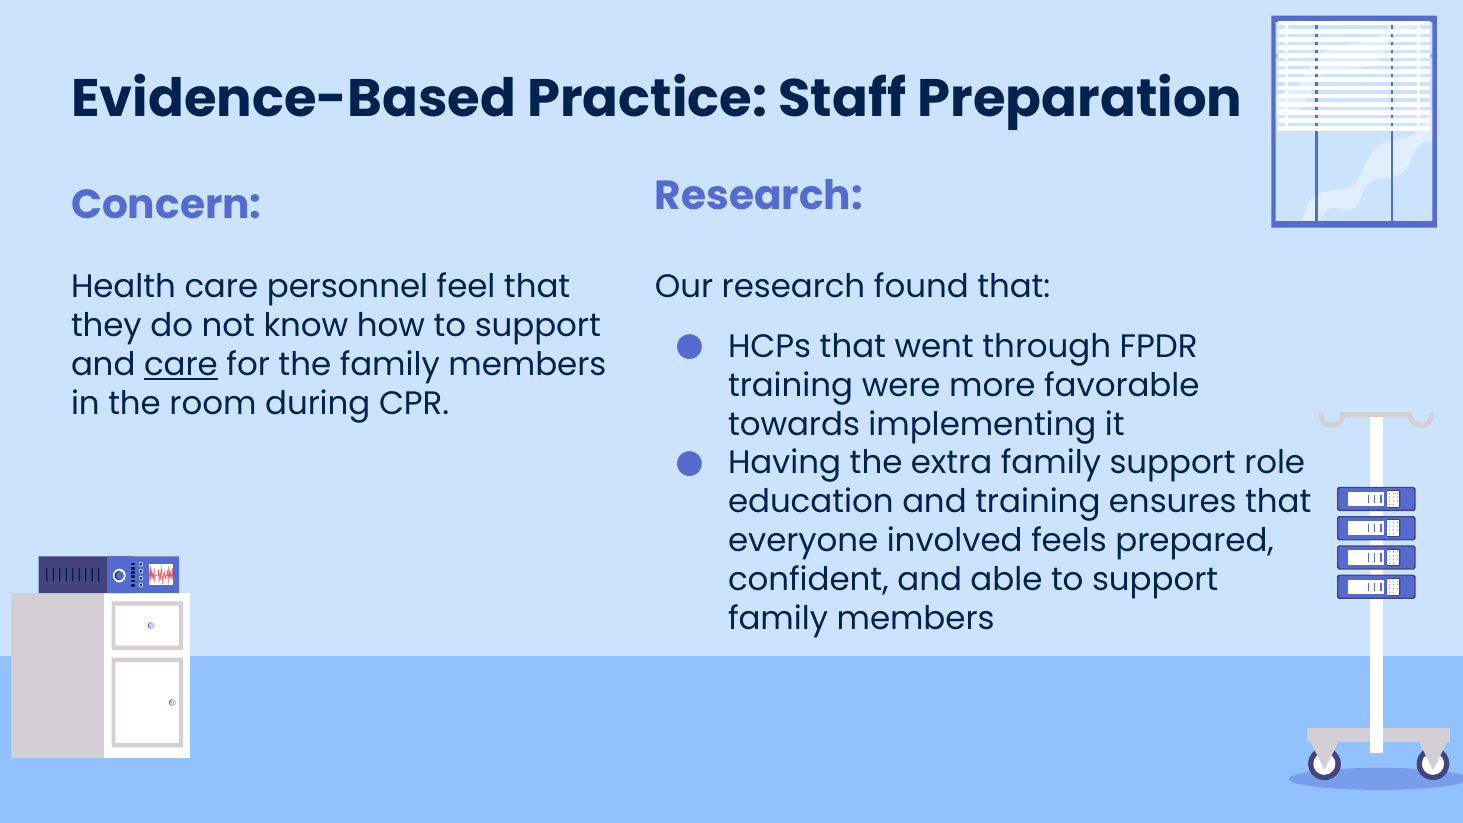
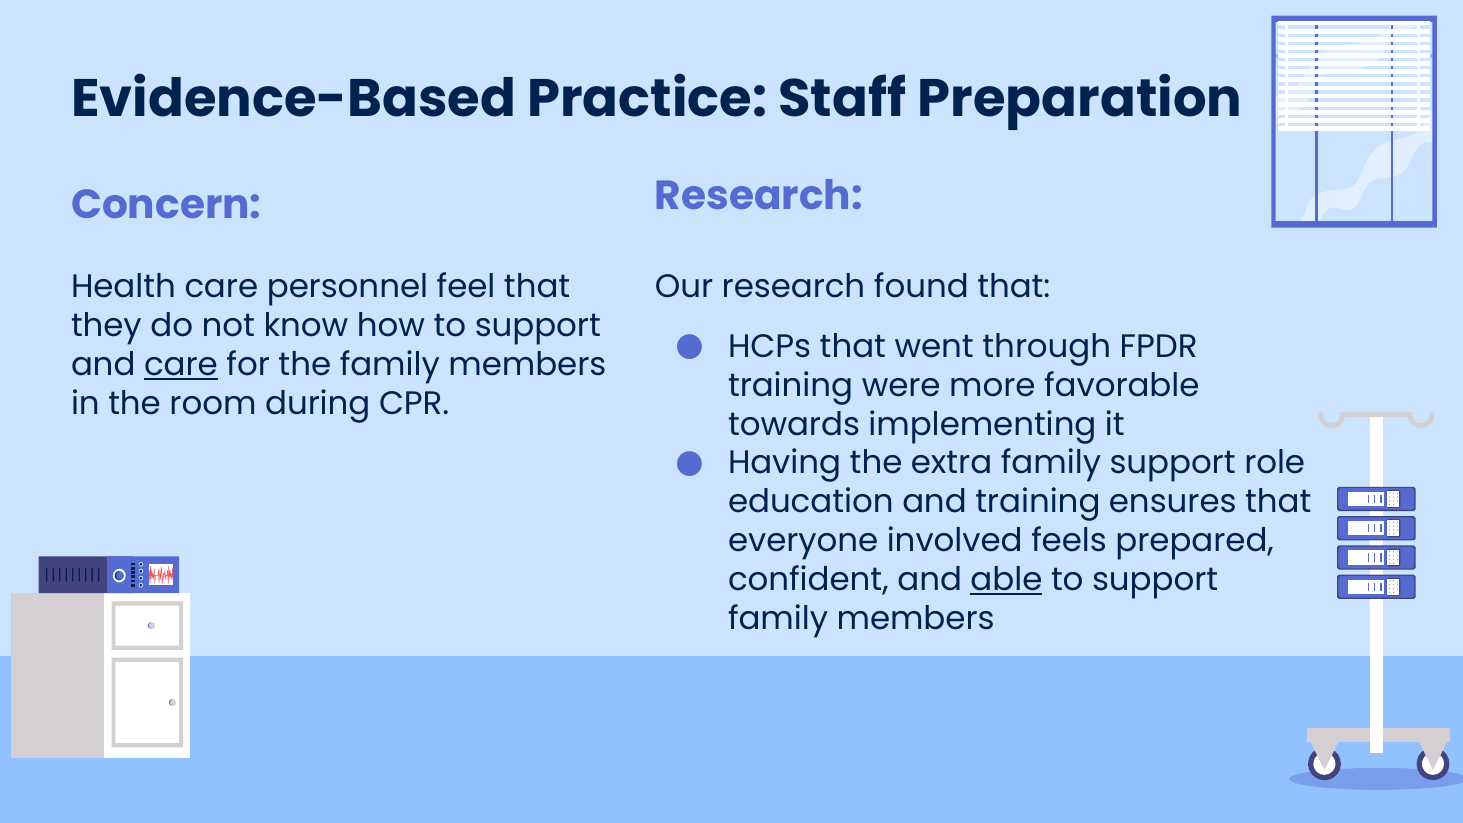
able underline: none -> present (1006, 580)
